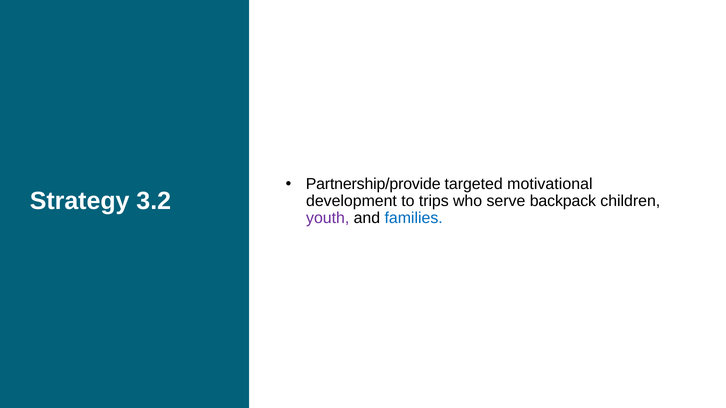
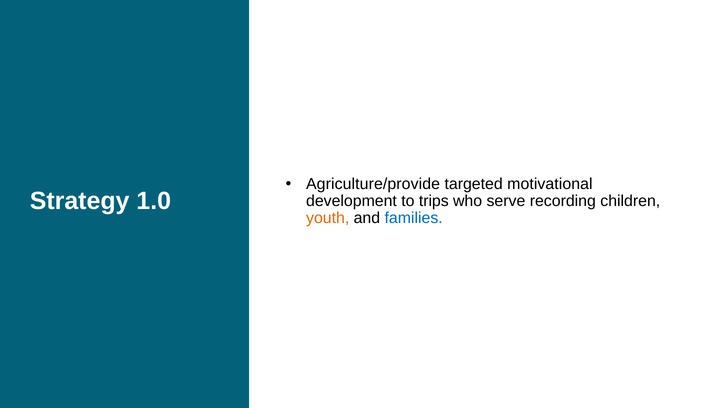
Partnership/provide: Partnership/provide -> Agriculture/provide (373, 184)
3.2: 3.2 -> 1.0 (154, 201)
backpack: backpack -> recording (563, 201)
youth colour: purple -> orange (328, 218)
